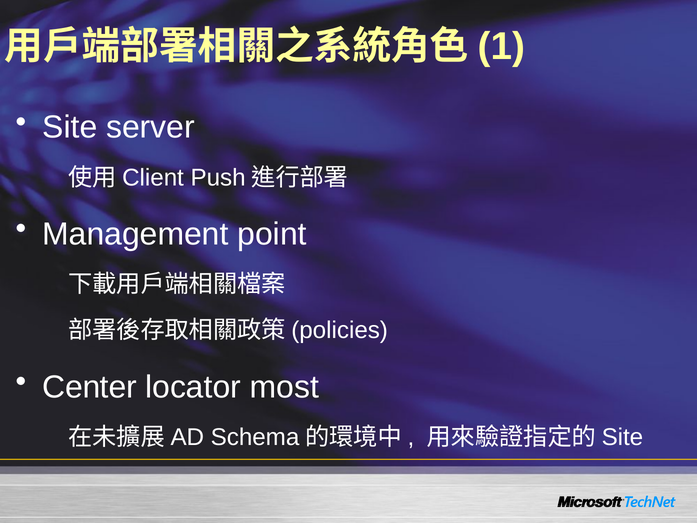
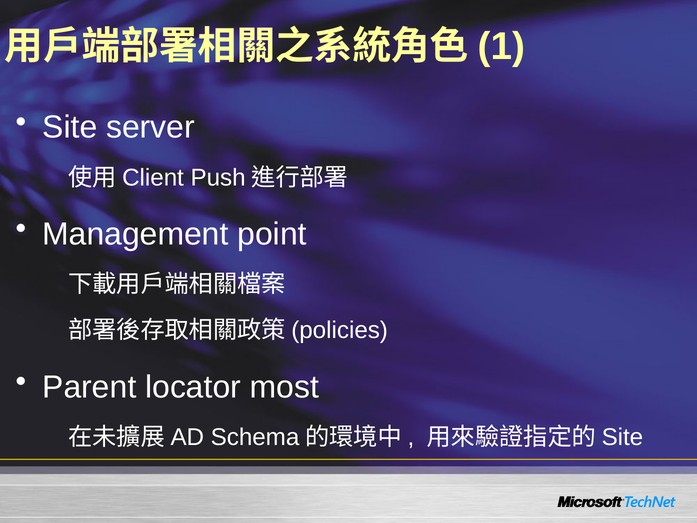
Center: Center -> Parent (89, 387)
